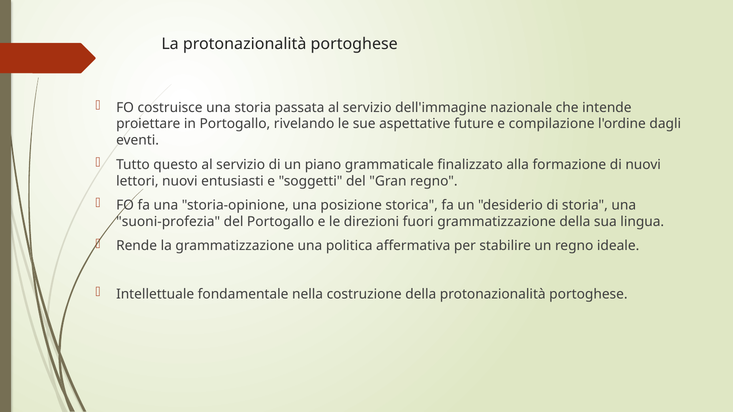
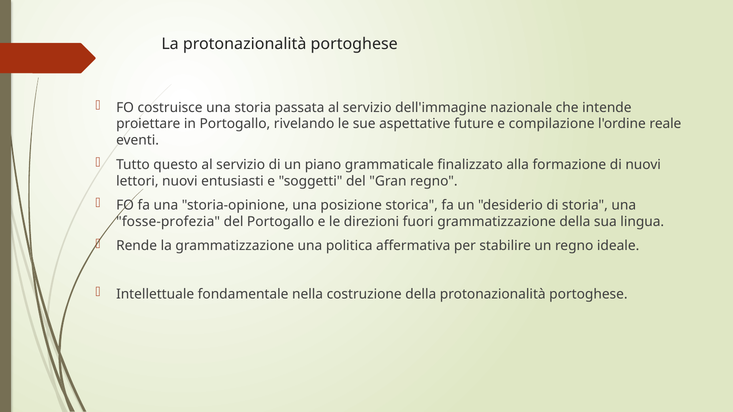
dagli: dagli -> reale (665, 124)
suoni-profezia: suoni-profezia -> fosse-profezia (168, 222)
